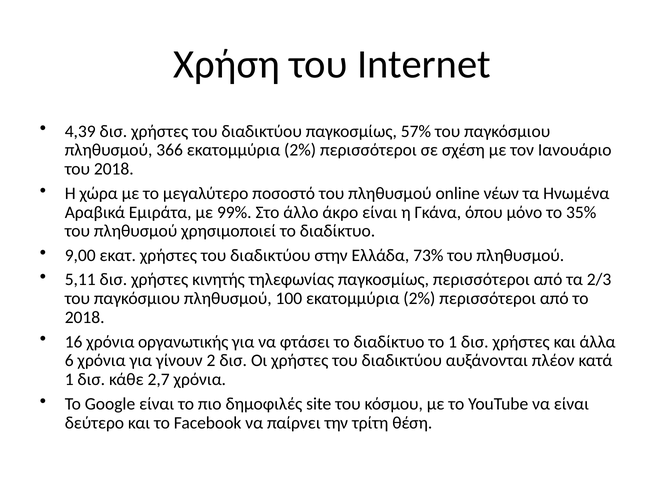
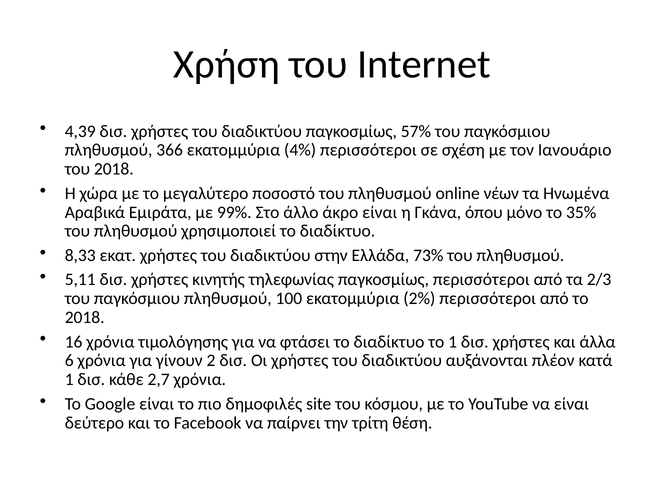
366 εκατομμύρια 2%: 2% -> 4% (300, 150)
9,00: 9,00 -> 8,33 (80, 255)
οργανωτικής: οργανωτικής -> τιμολόγησης (183, 342)
